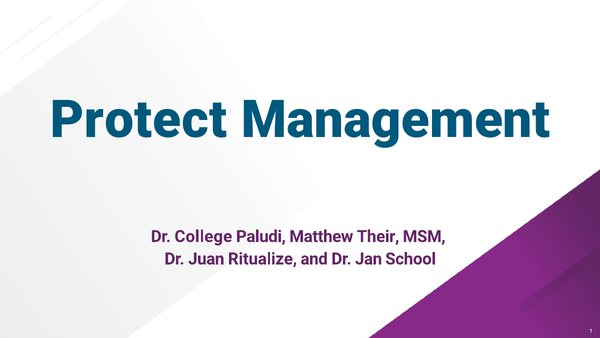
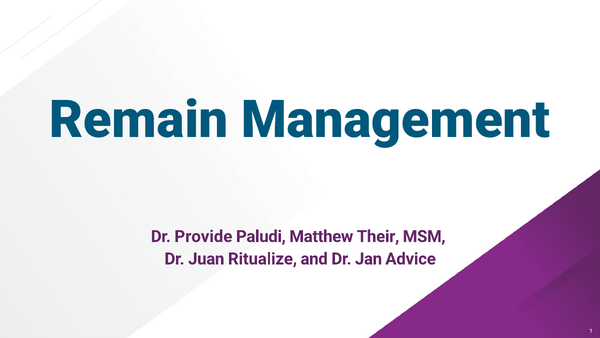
Protect: Protect -> Remain (139, 120)
College: College -> Provide (203, 236)
School: School -> Advice (411, 259)
